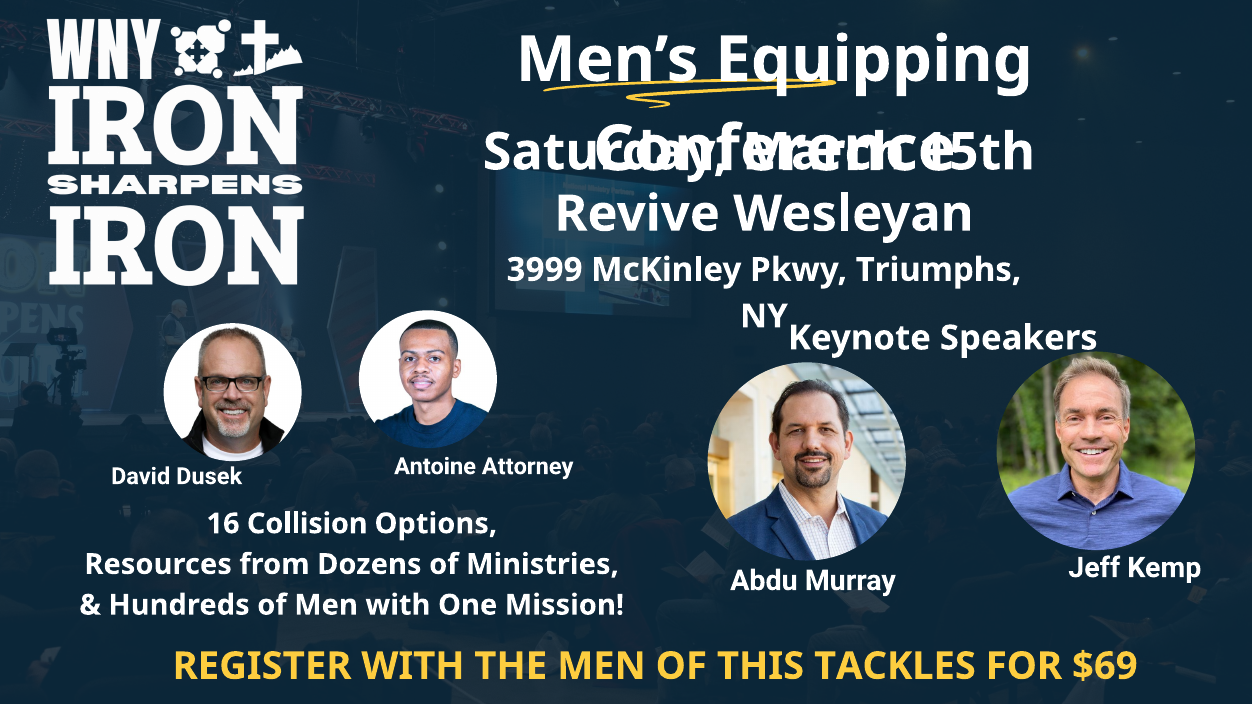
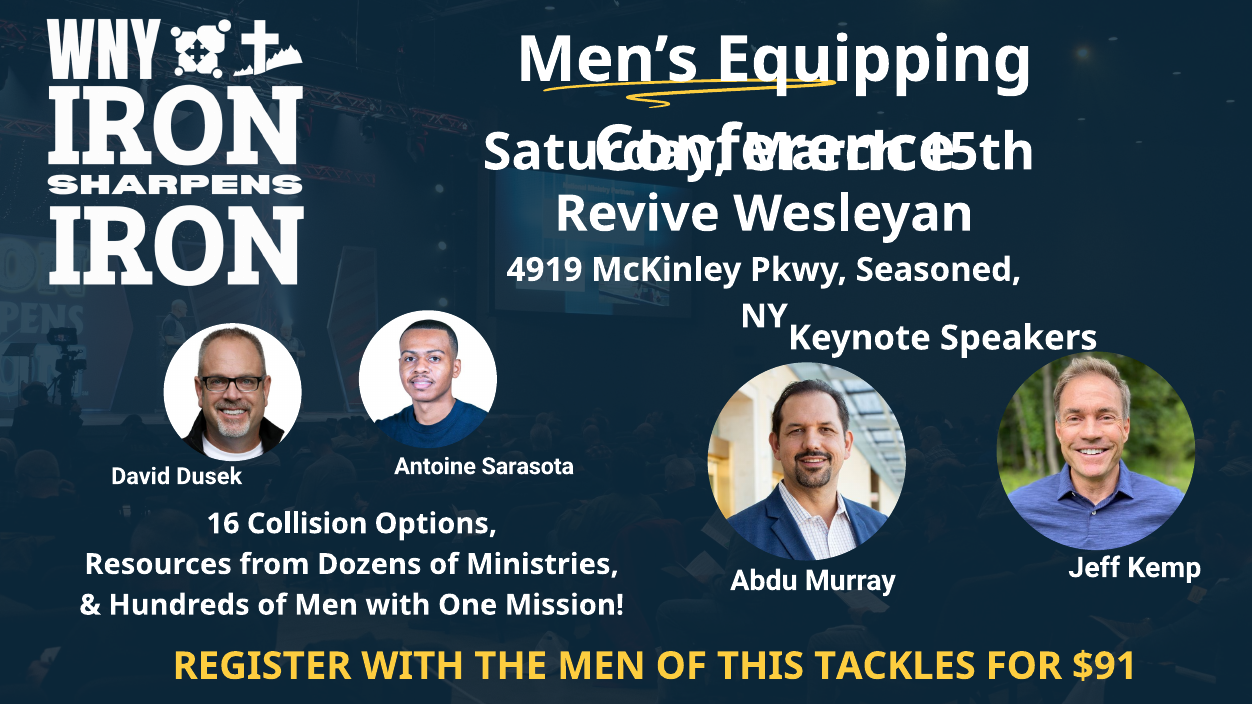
3999: 3999 -> 4919 (545, 270)
Triumphs: Triumphs -> Seasoned (938, 270)
Attorney: Attorney -> Sarasota (528, 467)
$69: $69 -> $91 (1105, 666)
